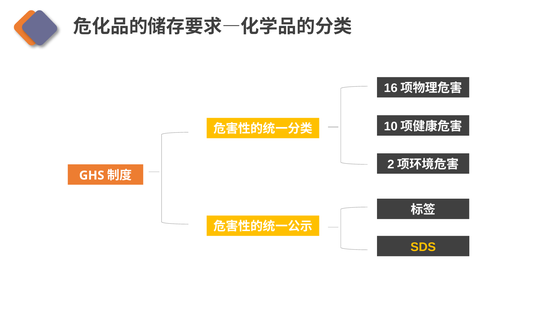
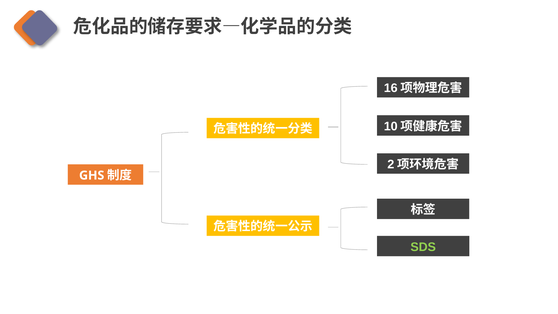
SDS colour: yellow -> light green (423, 247)
